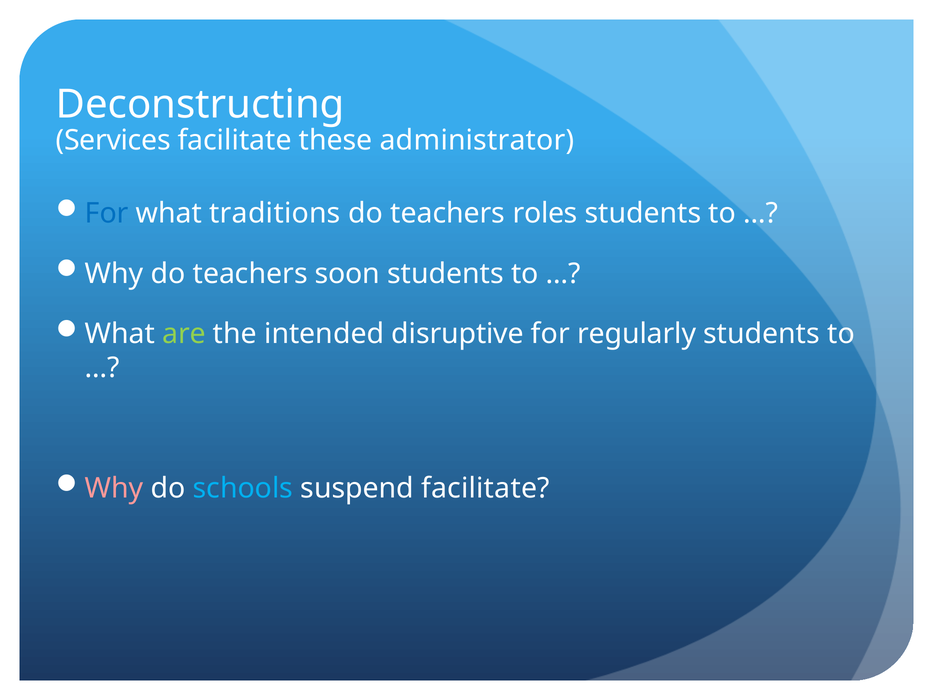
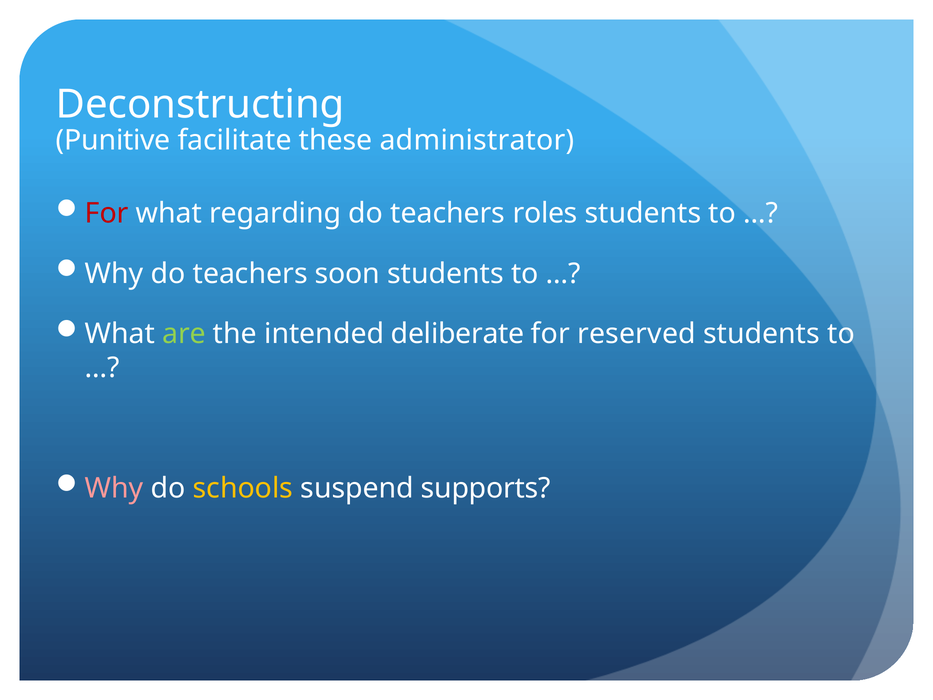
Services: Services -> Punitive (113, 140)
For colour: blue -> red (107, 213)
traditions: traditions -> regarding (275, 213)
disruptive: disruptive -> deliberate (458, 334)
regularly: regularly -> reserved (636, 334)
schools colour: light blue -> yellow (243, 488)
suspend facilitate: facilitate -> supports (486, 488)
